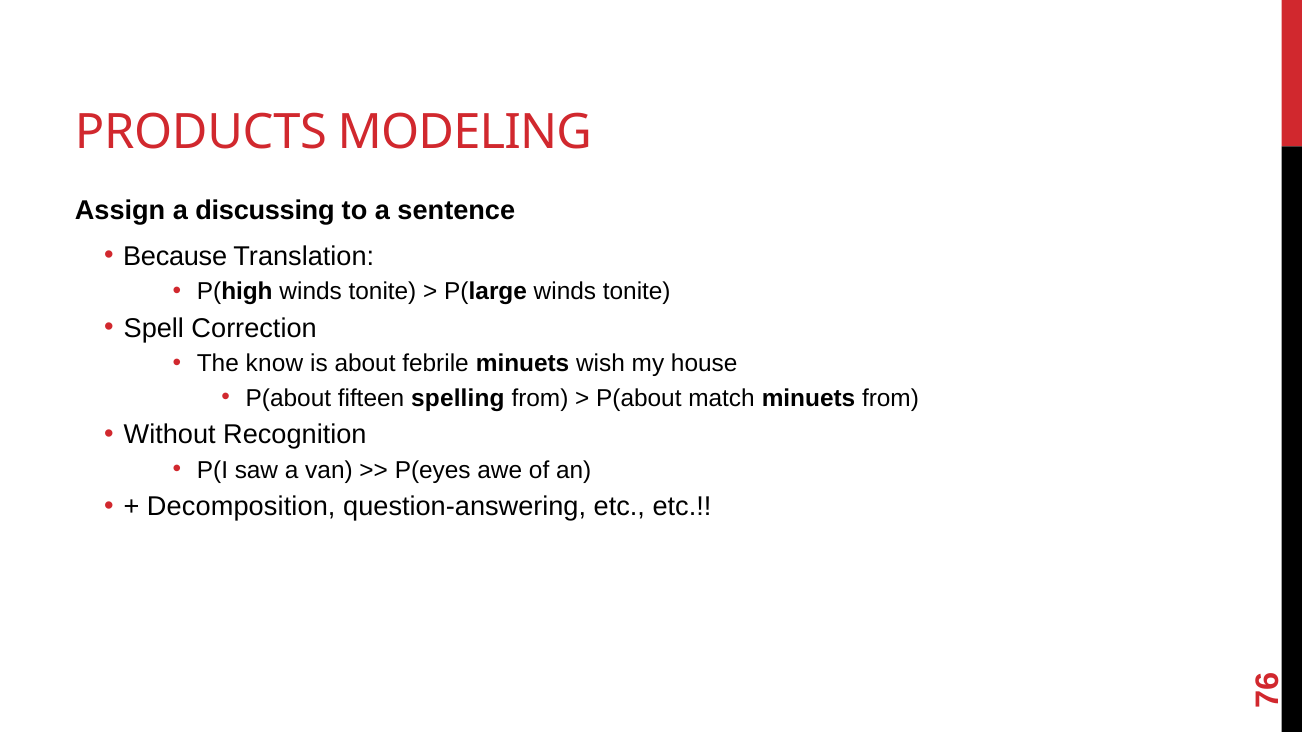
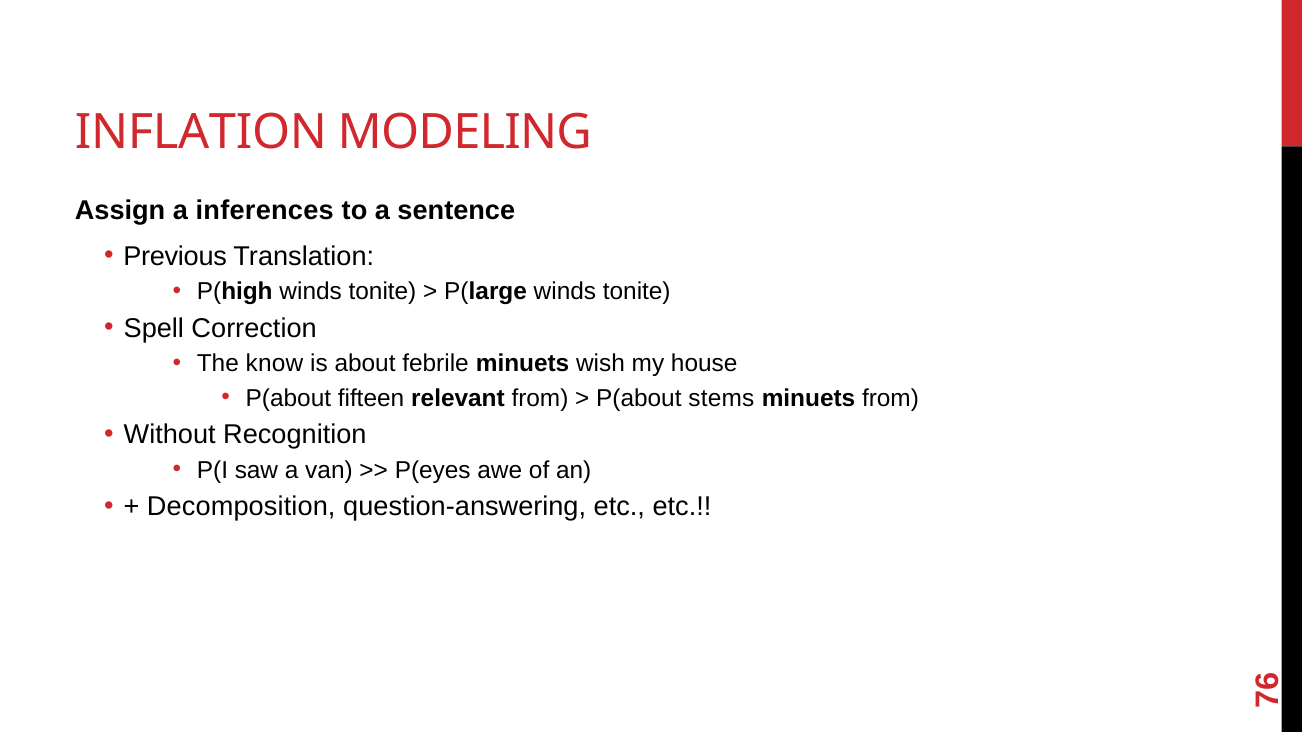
PRODUCTS: PRODUCTS -> INFLATION (201, 132)
discussing: discussing -> inferences (265, 210)
Because: Because -> Previous (175, 256)
spelling: spelling -> relevant (458, 398)
match: match -> stems (721, 398)
